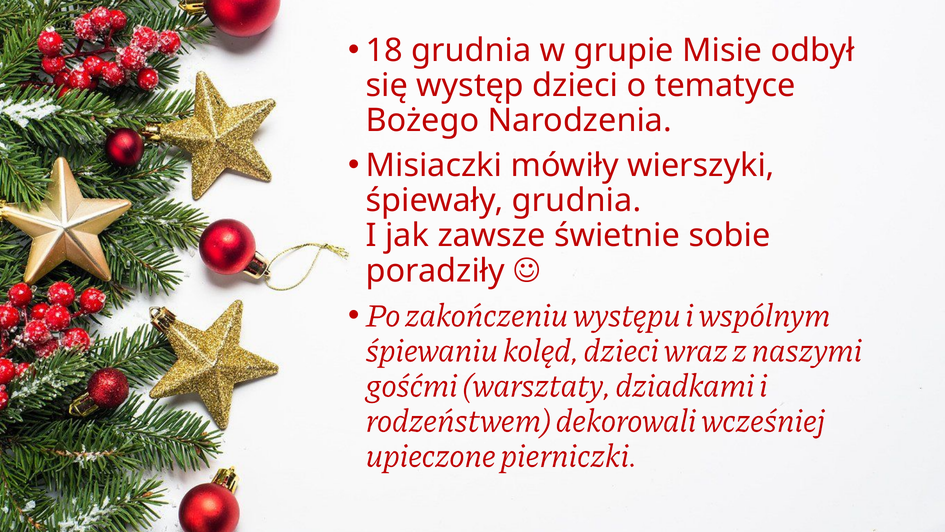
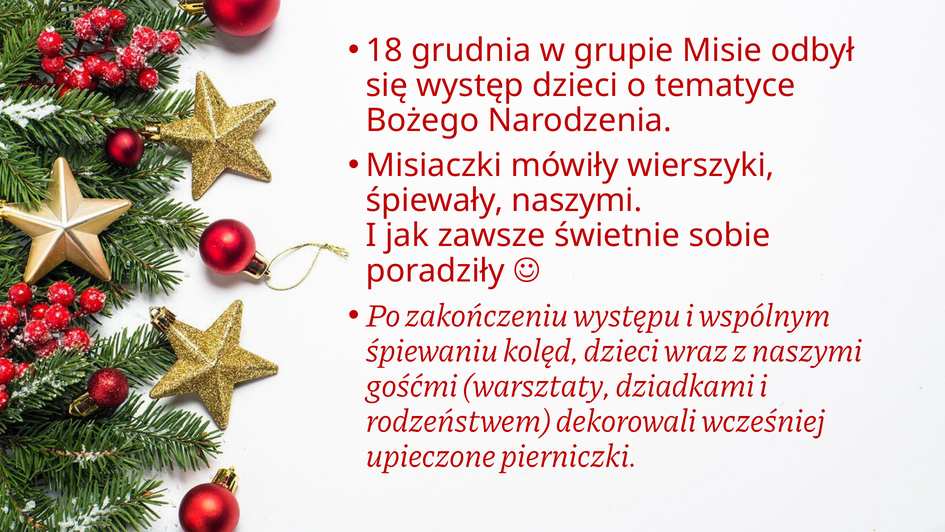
śpiewały grudnia: grudnia -> naszymi (577, 200)
